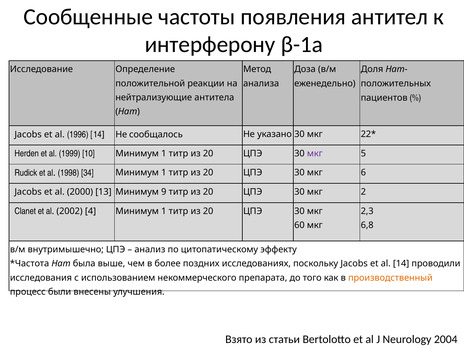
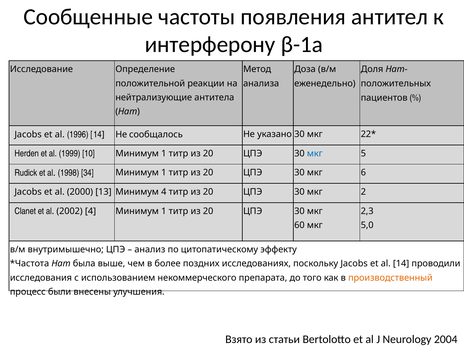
мкг colour: purple -> blue (315, 153)
Минимум 9: 9 -> 4 (164, 192)
6,8: 6,8 -> 5,0 (367, 225)
